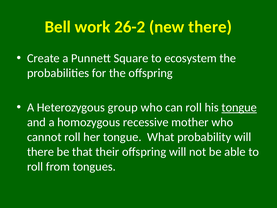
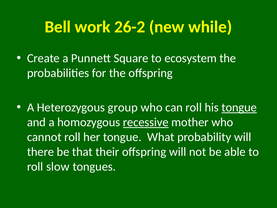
new there: there -> while (210, 27)
recessive underline: none -> present (146, 122)
from: from -> slow (58, 166)
